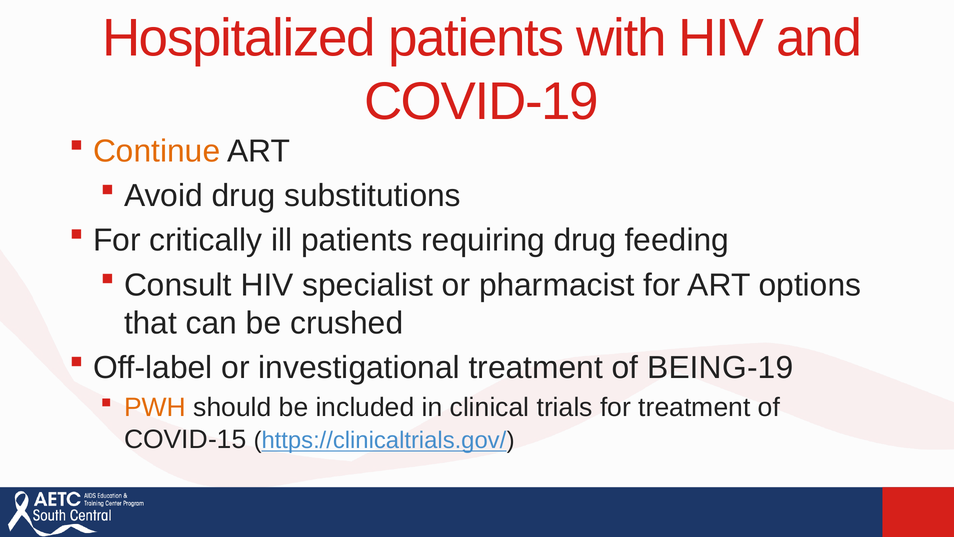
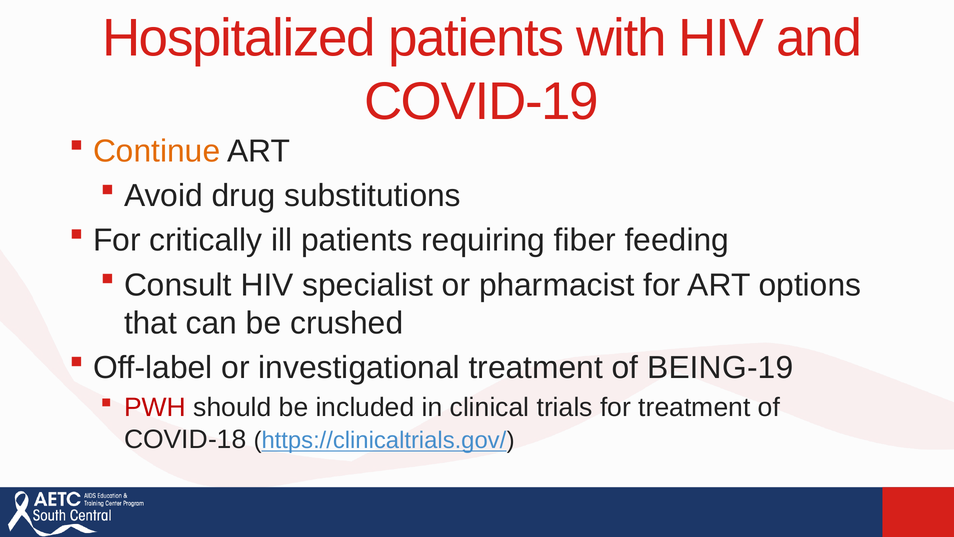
requiring drug: drug -> fiber (585, 240)
PWH colour: orange -> red (155, 407)
COVID-15: COVID-15 -> COVID-18 (185, 439)
